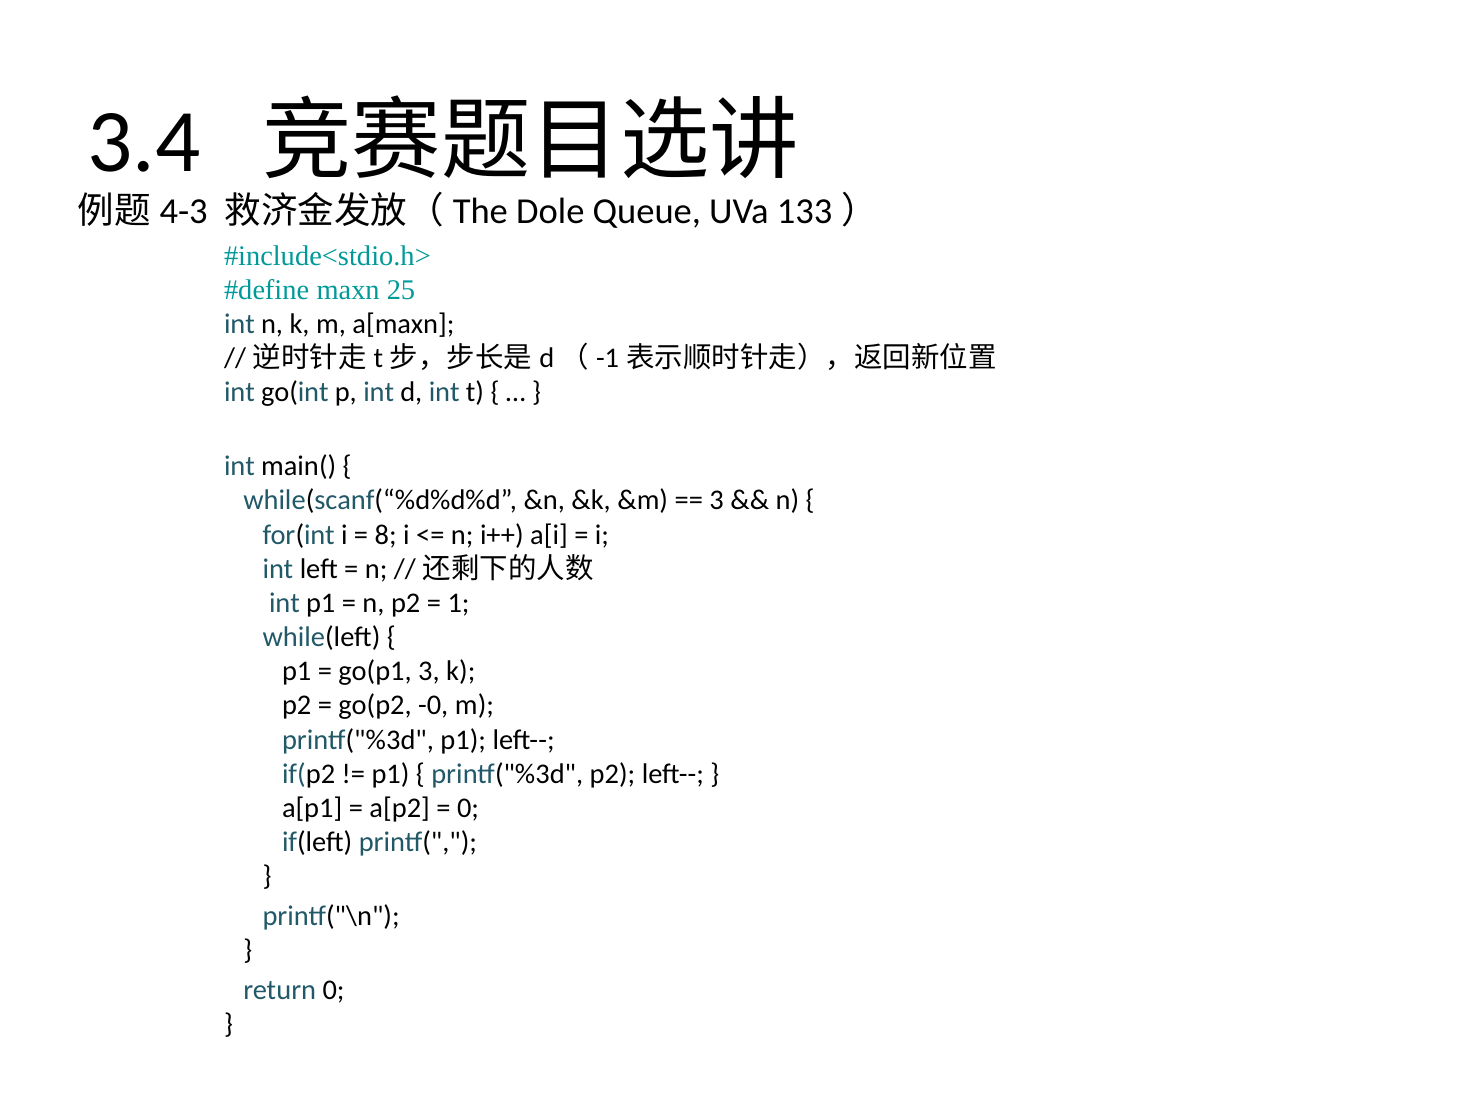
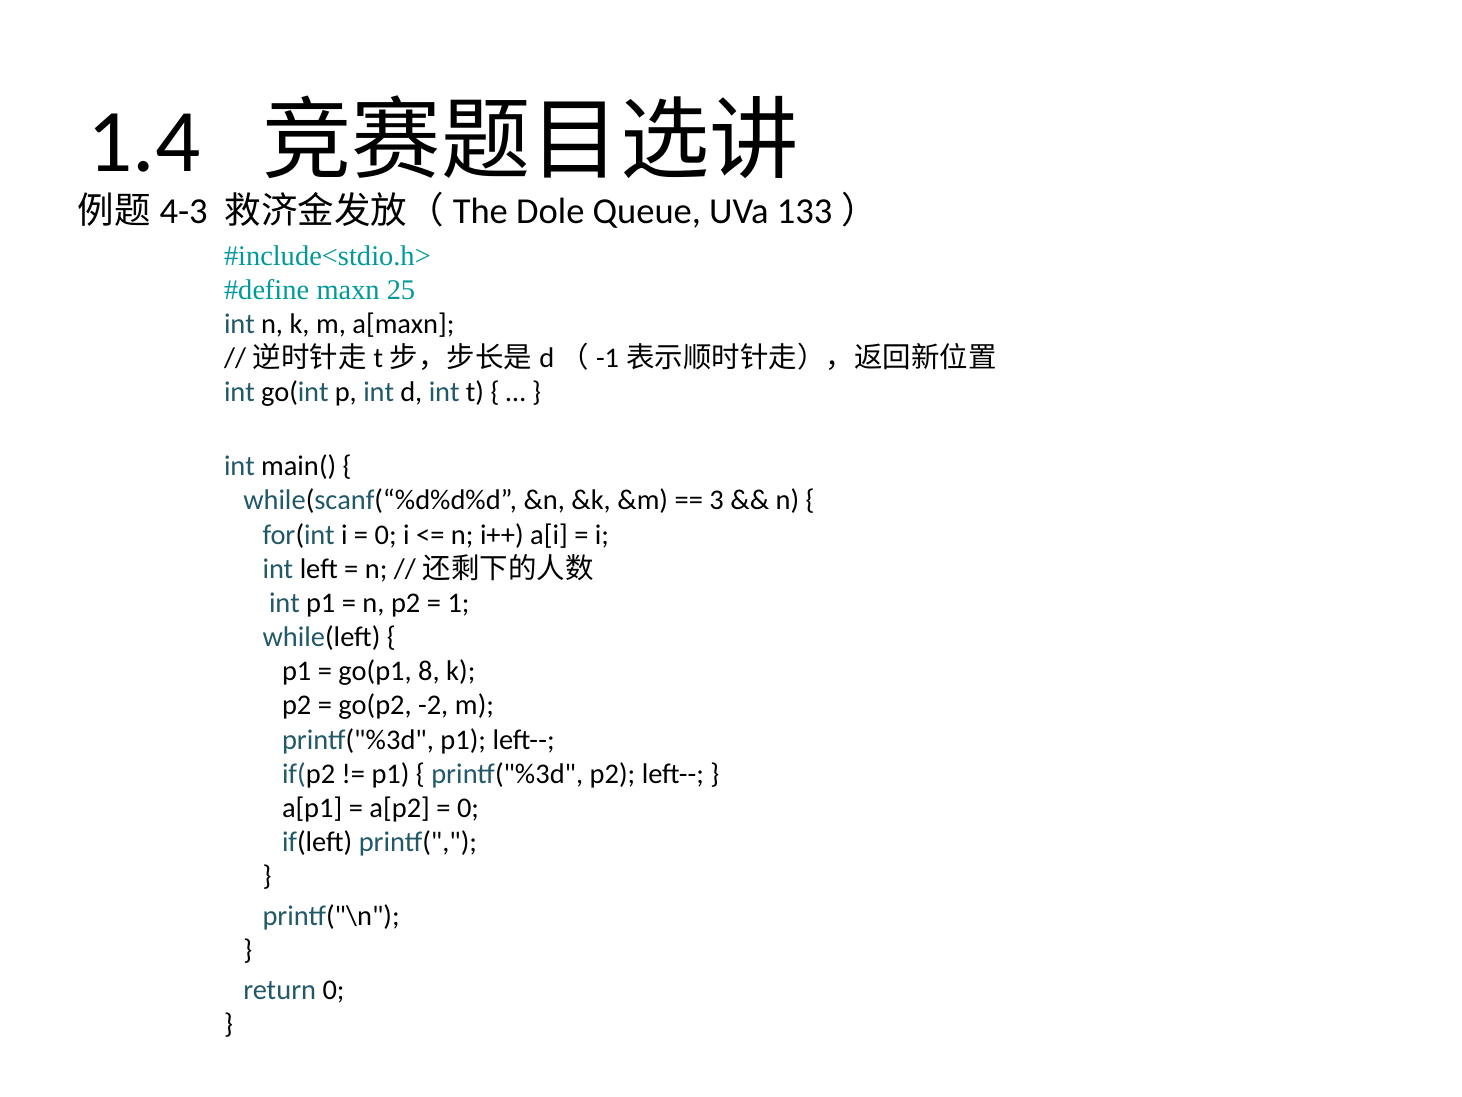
3.4: 3.4 -> 1.4 (144, 142)
8: 8 -> 0 (386, 534)
go(p1 3: 3 -> 8 (429, 671)
-0: -0 -> -2 (433, 705)
